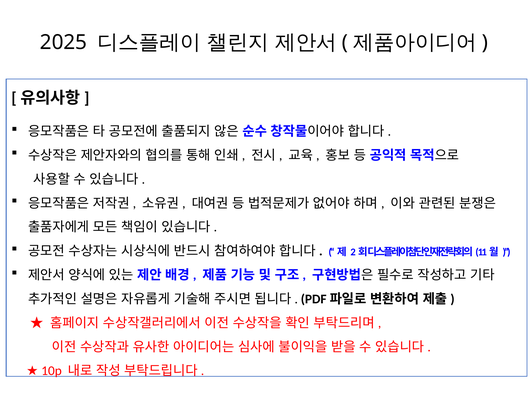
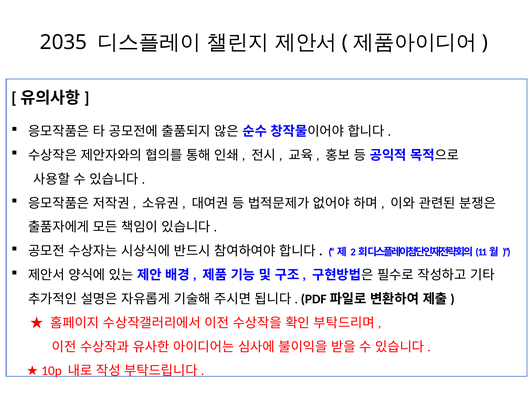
2025: 2025 -> 2035 (64, 42)
